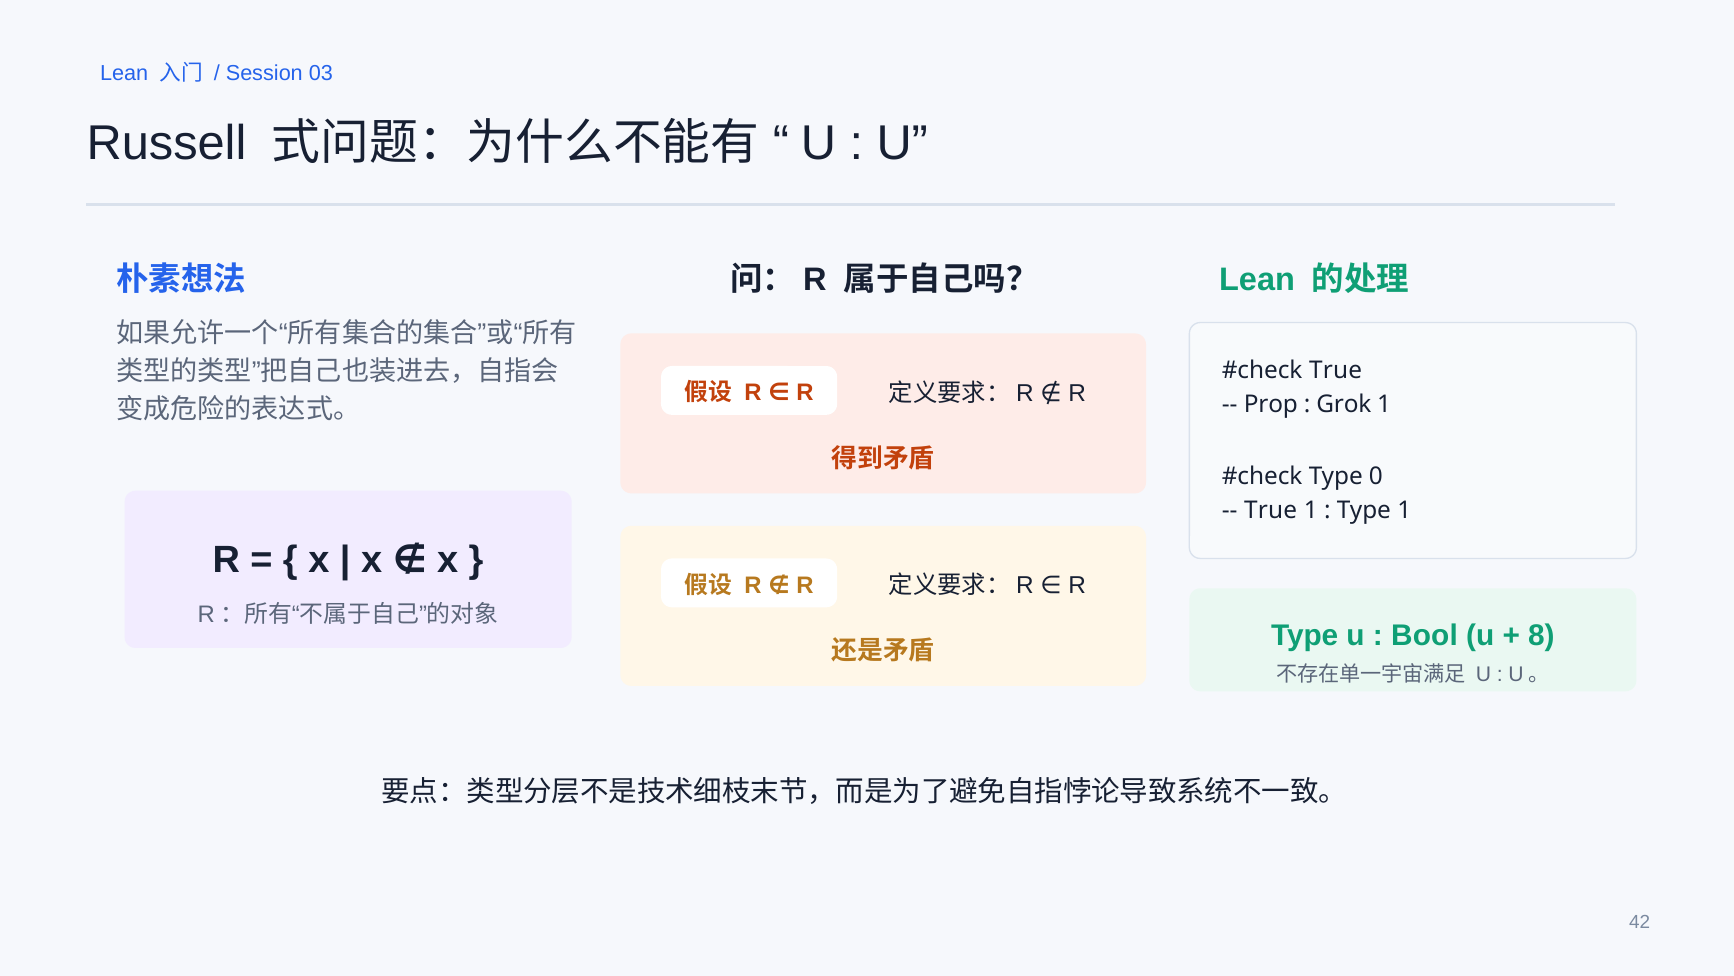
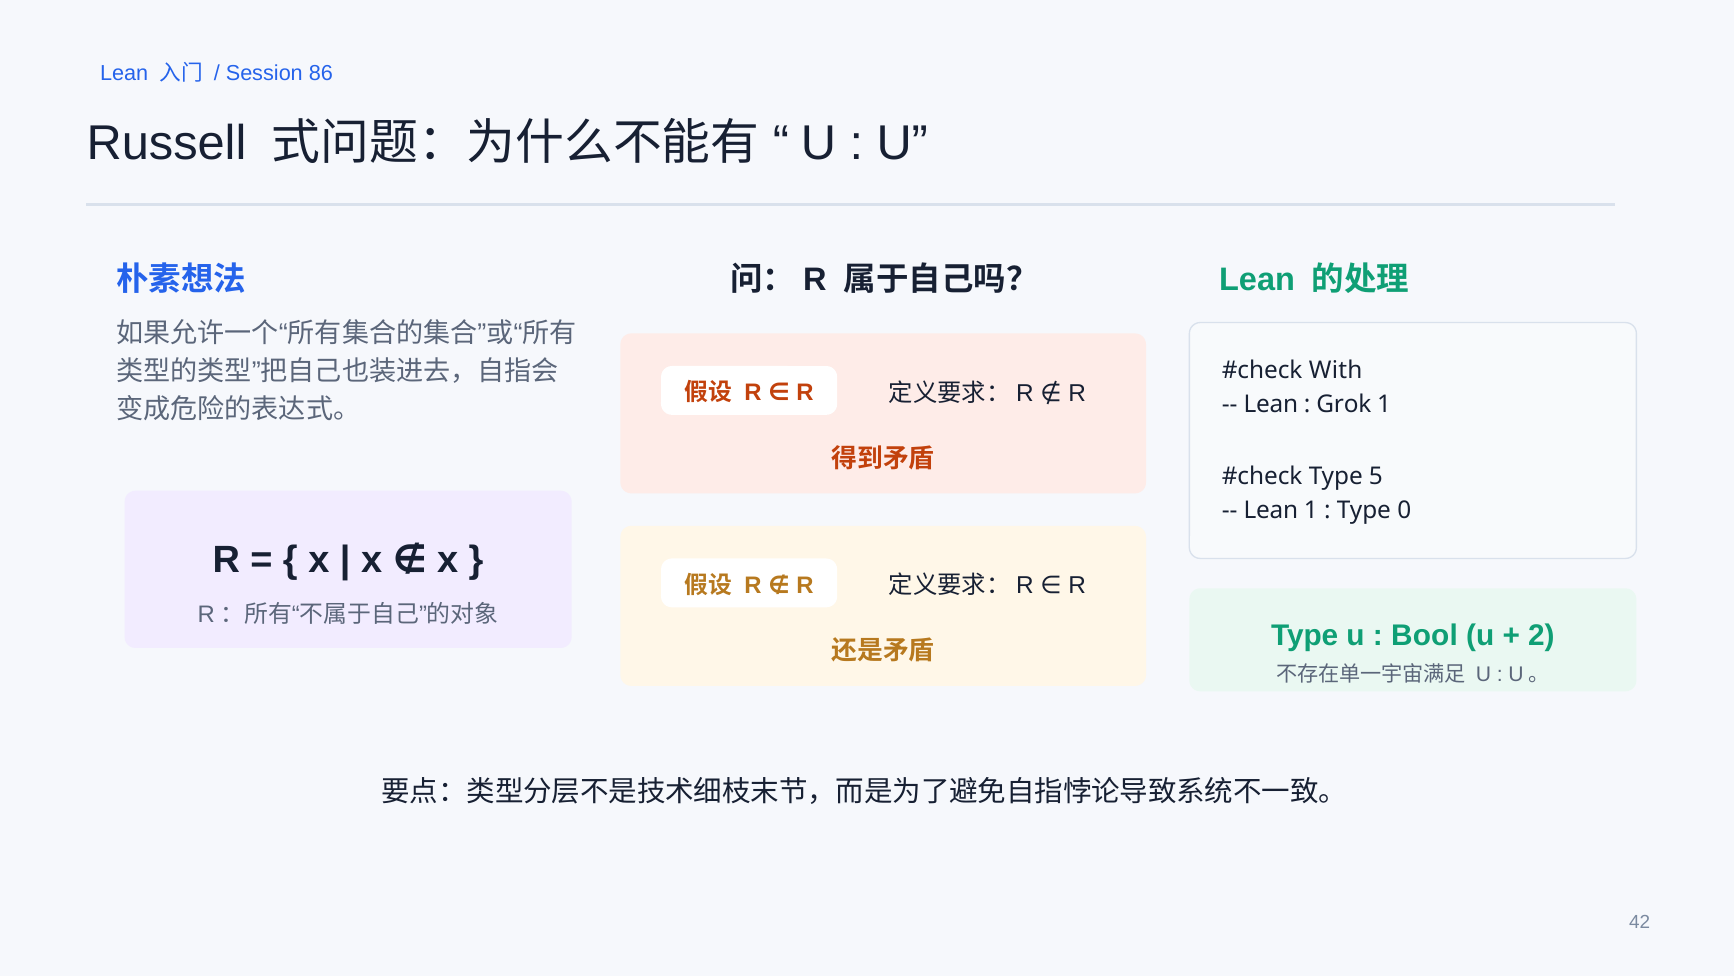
03: 03 -> 86 (321, 73)
True: True -> With (1336, 370)
Prop: Prop -> Lean (1271, 404)
0: 0 -> 5 (1376, 476)
True: True -> Lean (1271, 510)
Type 1: 1 -> 0 (1404, 510)
8: 8 -> 2 (1541, 635)
